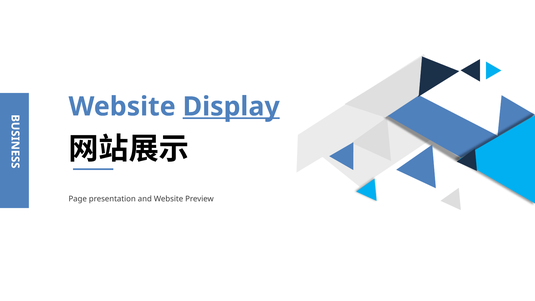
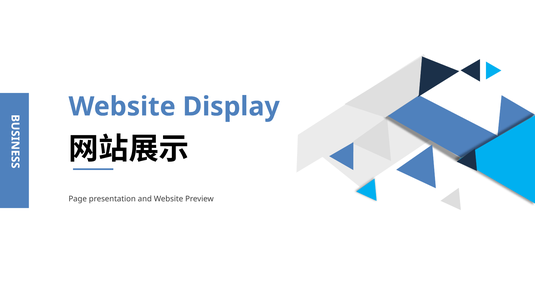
Display underline: present -> none (231, 107)
